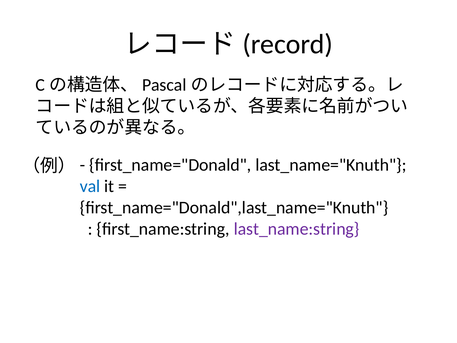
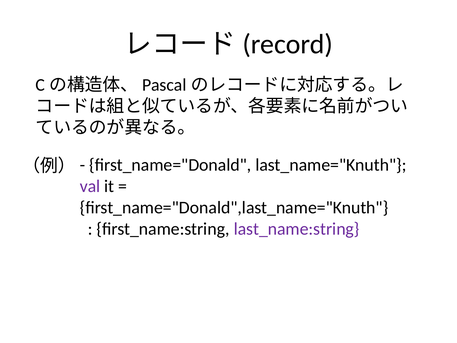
val colour: blue -> purple (90, 186)
